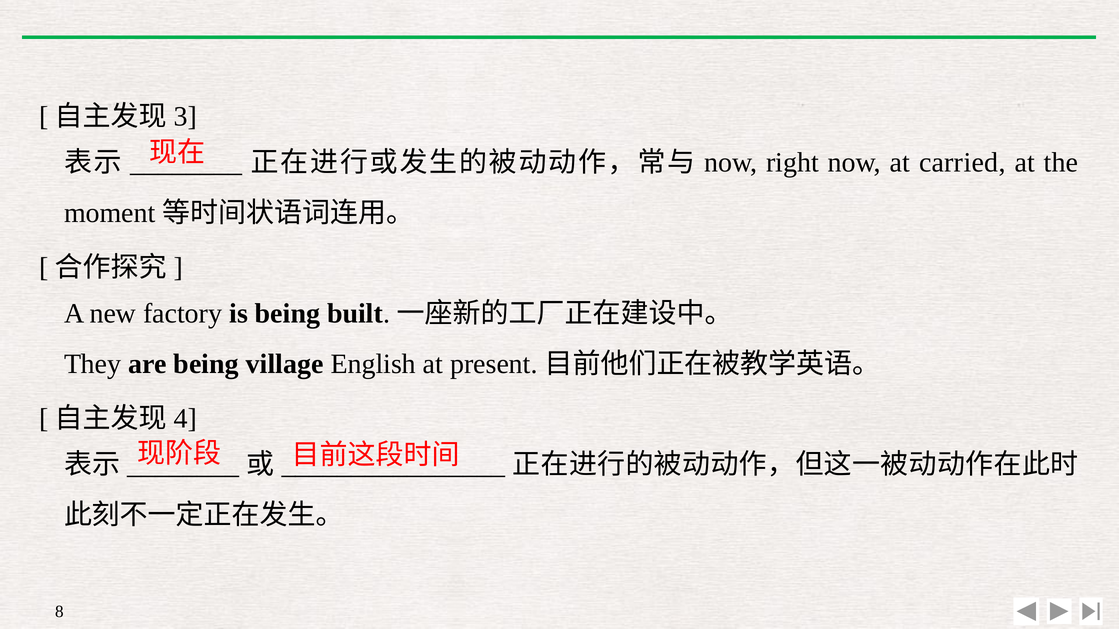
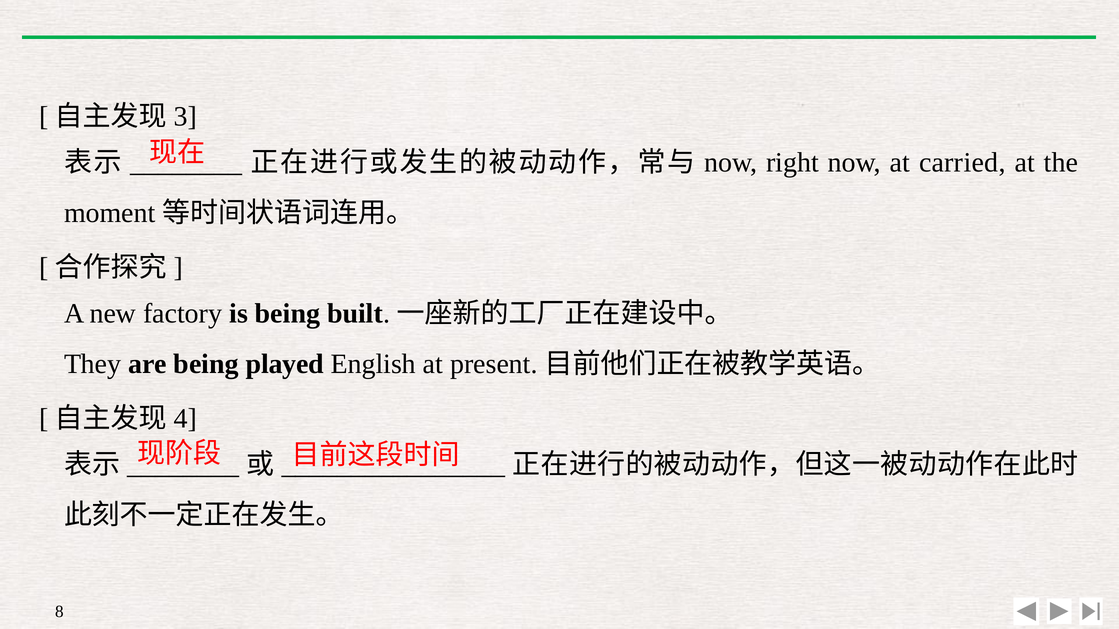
village: village -> played (285, 364)
